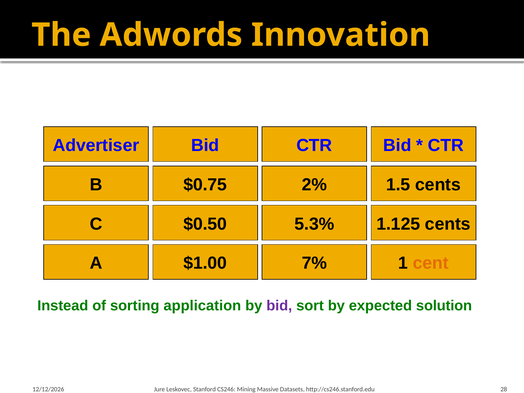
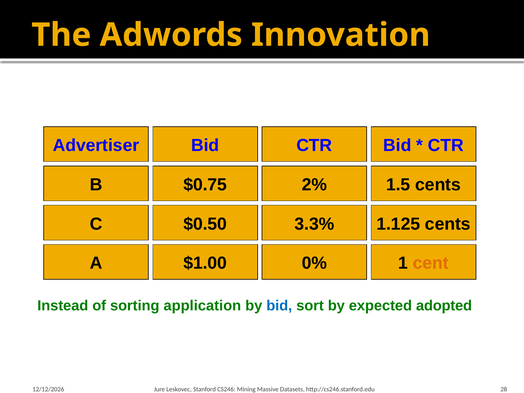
5.3%: 5.3% -> 3.3% (314, 224)
7%: 7% -> 0% (314, 263)
bid colour: purple -> blue (279, 306)
solution: solution -> adopted (444, 306)
